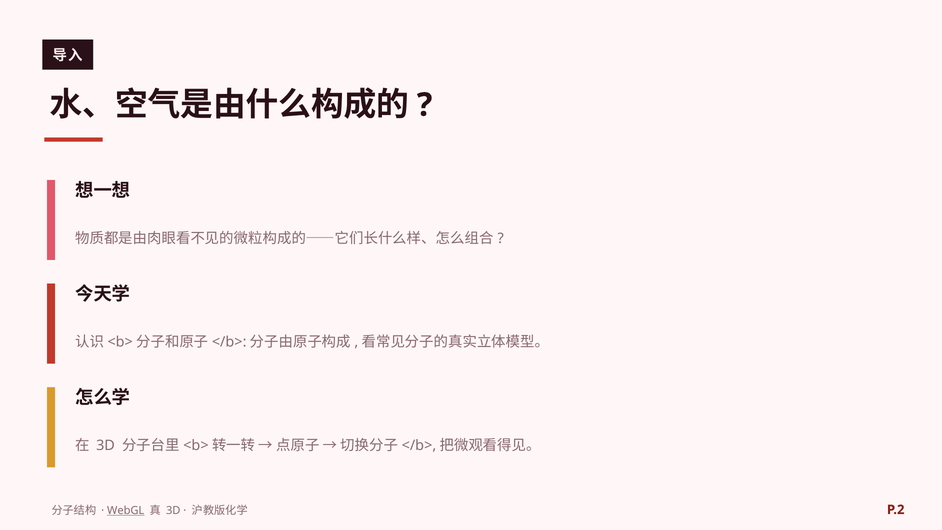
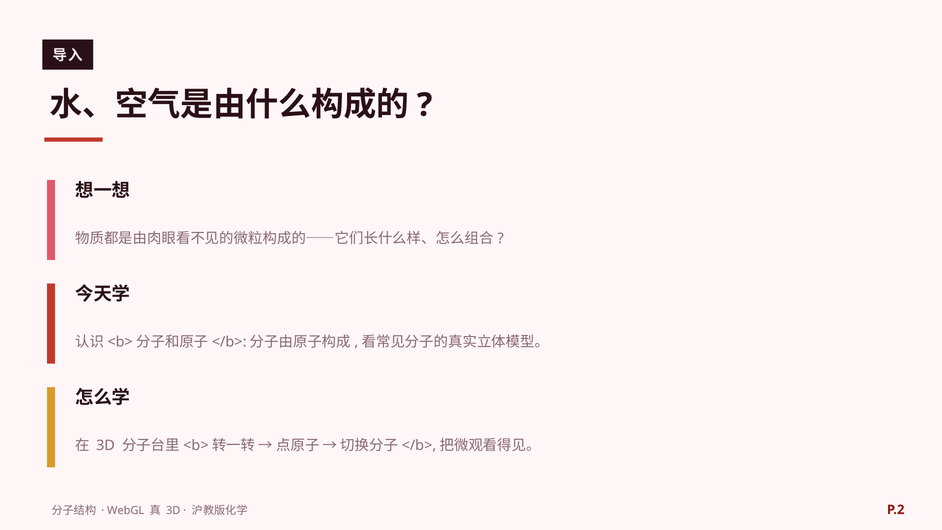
WebGL underline: present -> none (126, 510)
